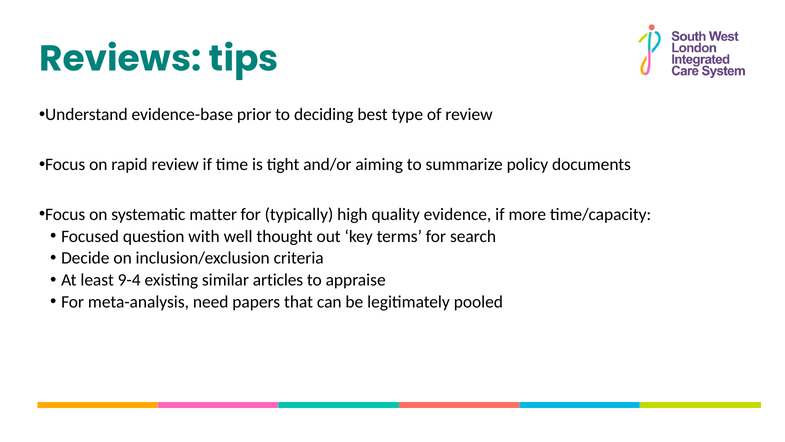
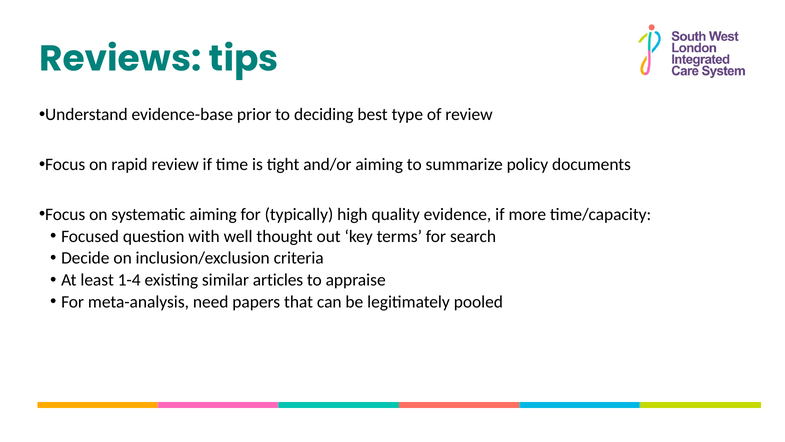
systematic matter: matter -> aiming (213, 214)
9-4: 9-4 -> 1-4 (129, 280)
